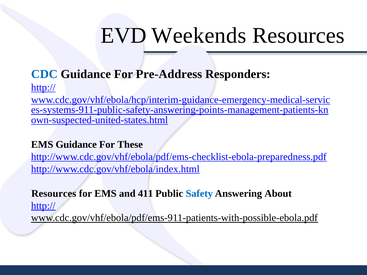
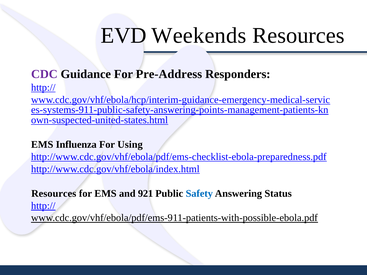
CDC colour: blue -> purple (44, 74)
EMS Guidance: Guidance -> Influenza (76, 145)
These: These -> Using (130, 145)
411: 411 -> 921 (146, 194)
About: About -> Status (278, 194)
